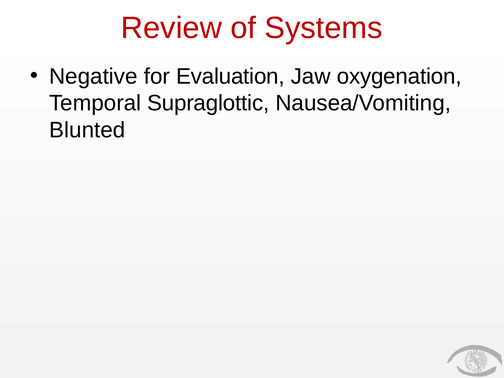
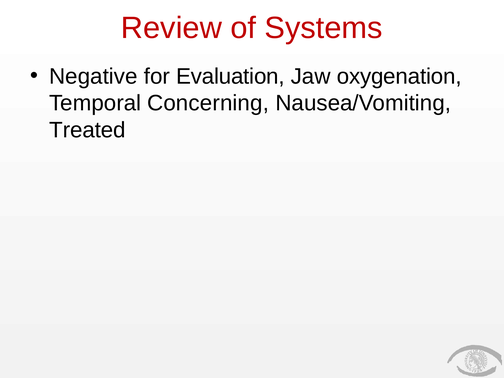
Supraglottic: Supraglottic -> Concerning (208, 103)
Blunted: Blunted -> Treated (87, 130)
